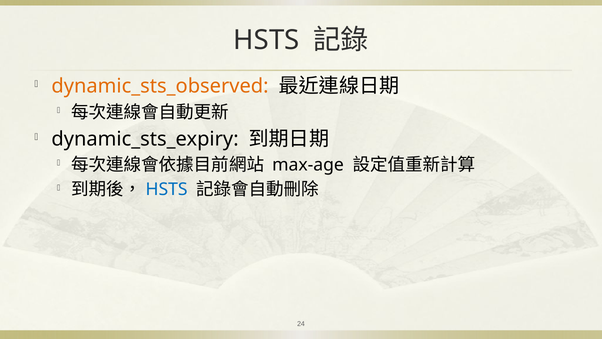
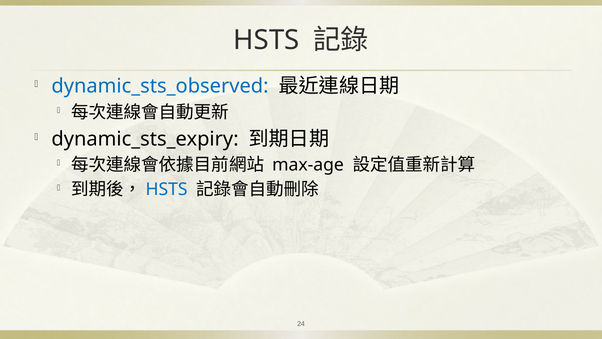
dynamic_sts_observed colour: orange -> blue (160, 86)
